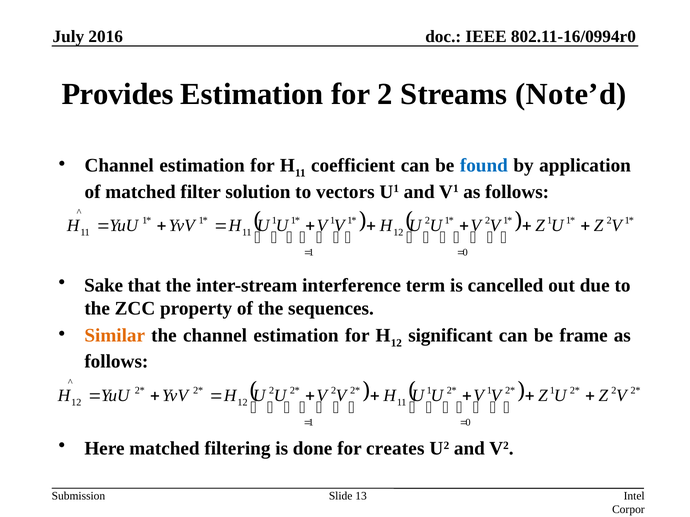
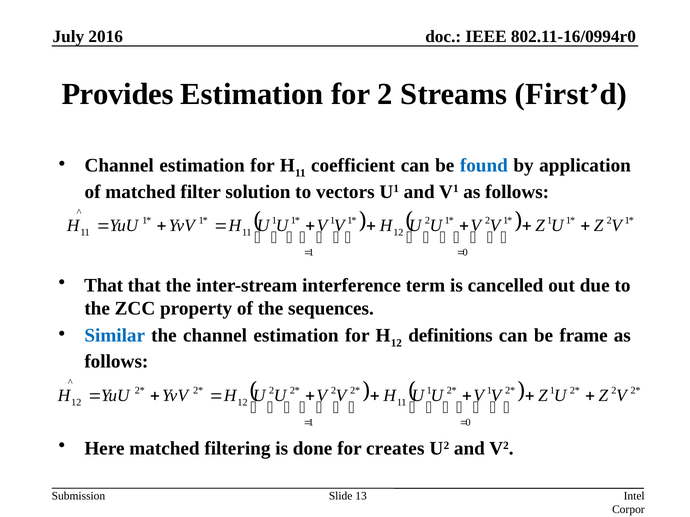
Note’d: Note’d -> First’d (571, 94)
Sake: Sake -> That (104, 286)
Similar colour: orange -> blue (115, 336)
significant: significant -> definitions (450, 336)
